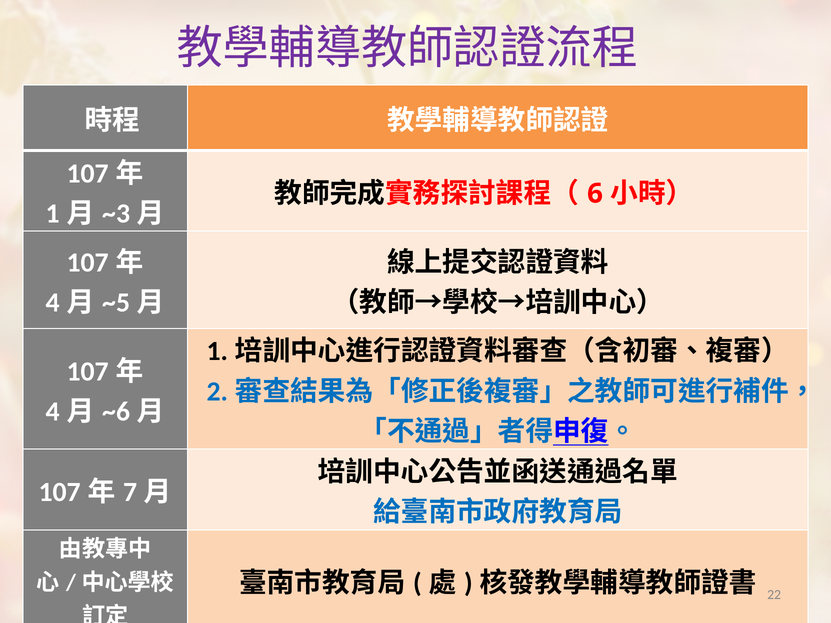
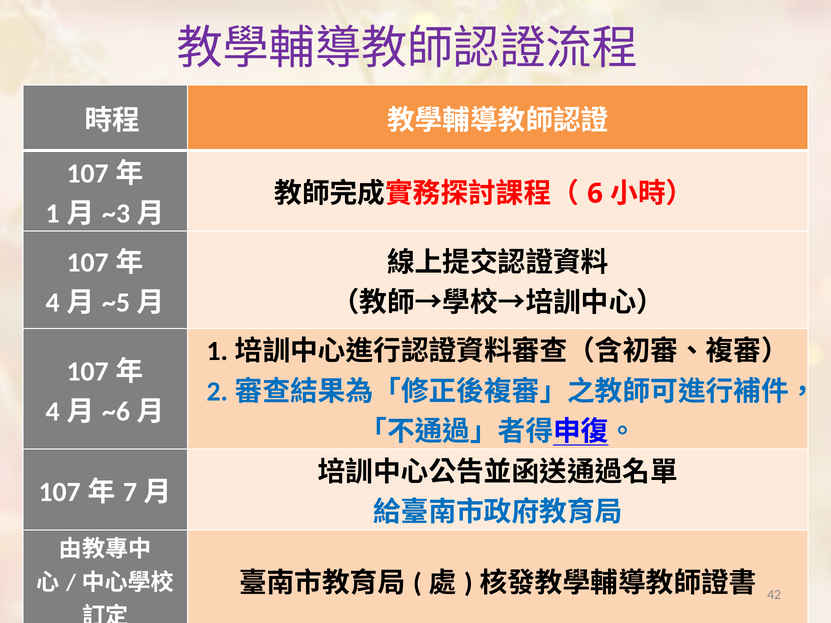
22: 22 -> 42 (774, 595)
